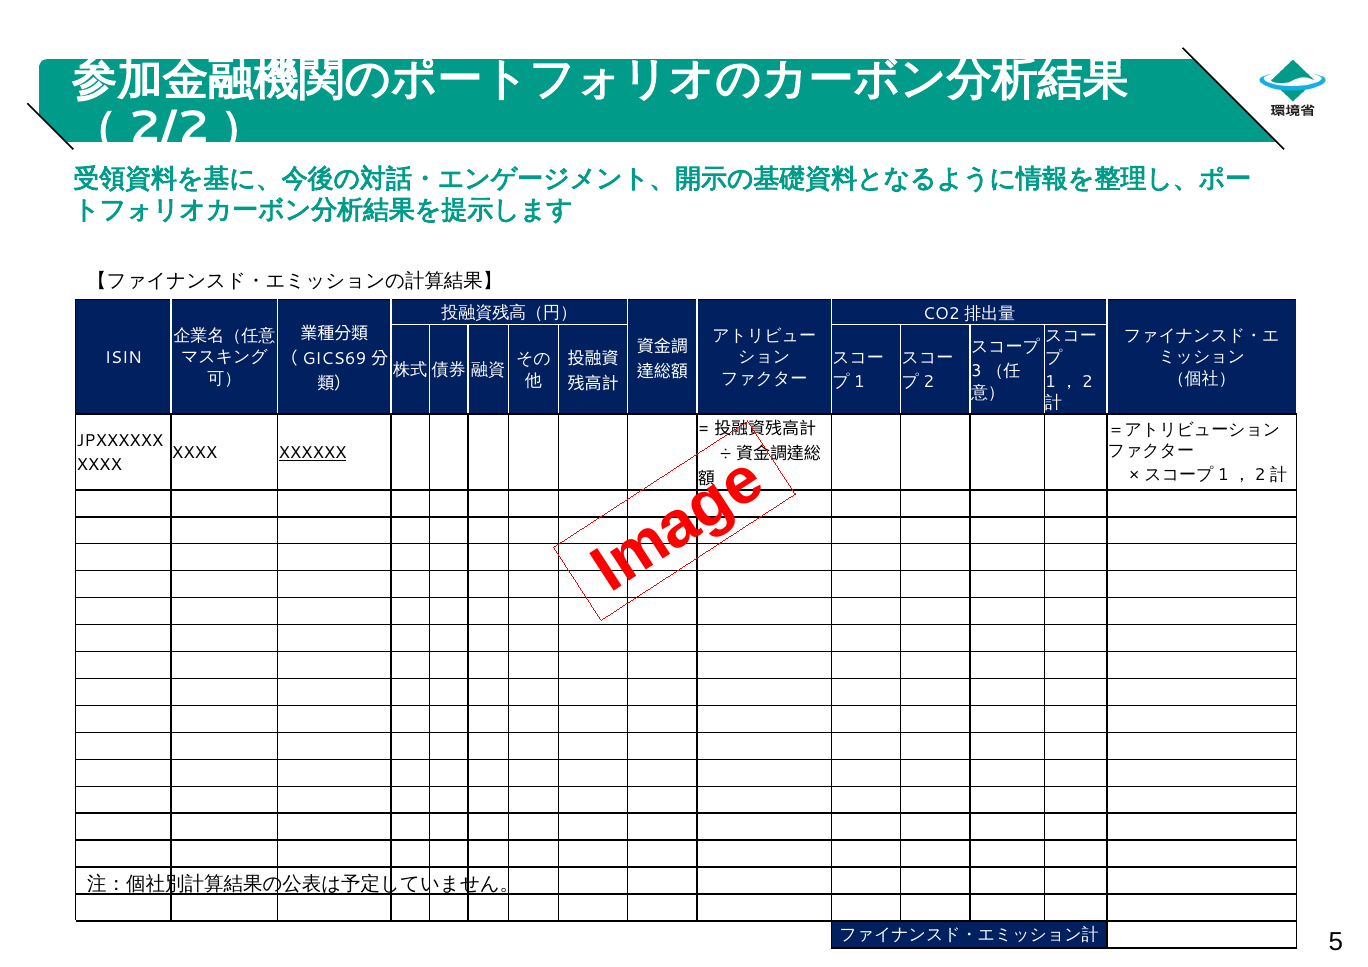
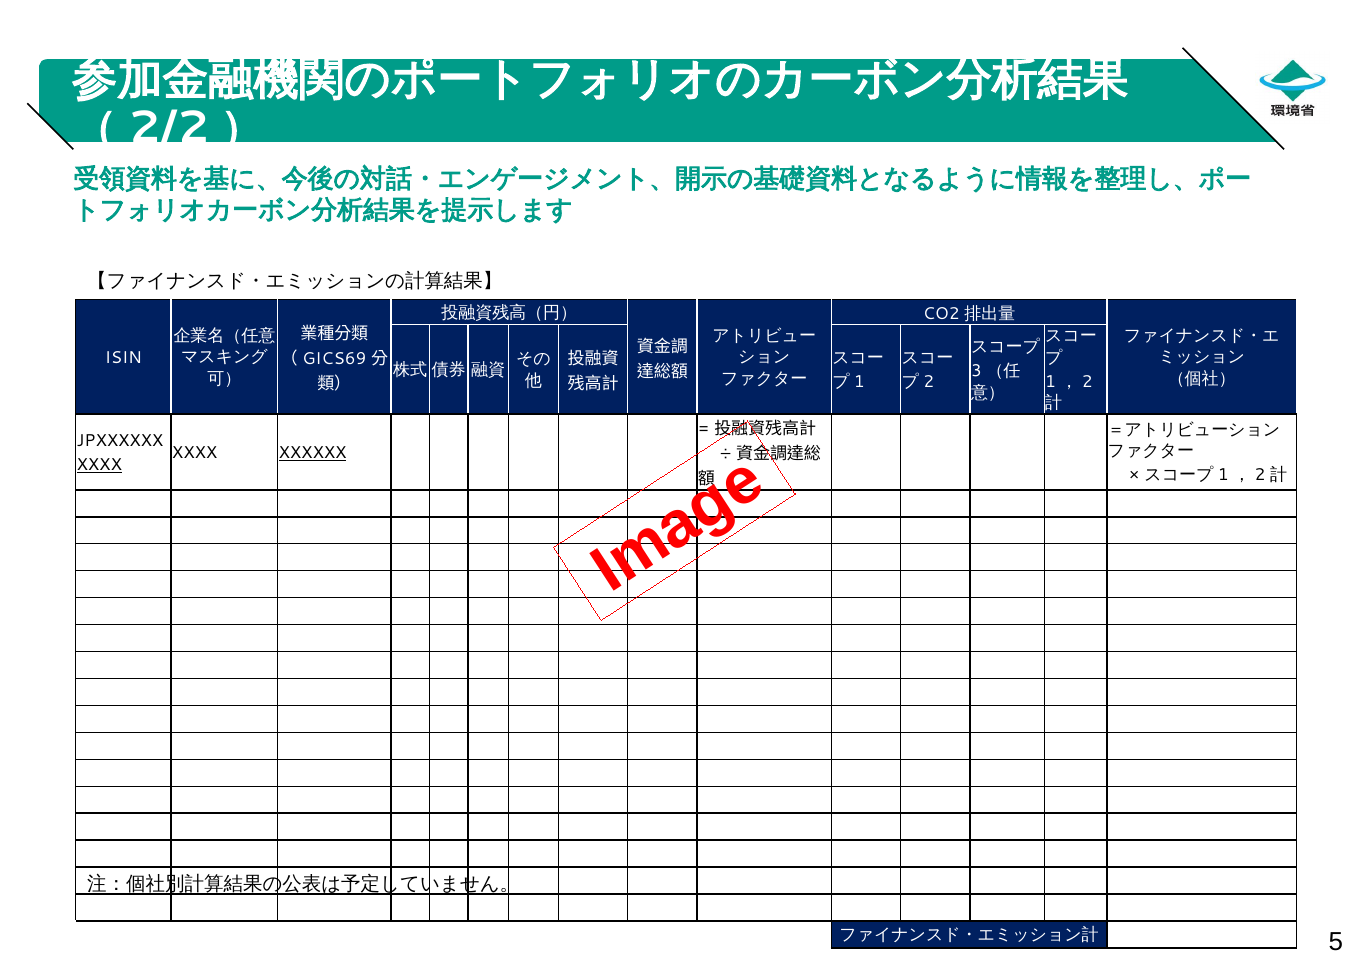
XXXX underline: none -> present (99, 465)
